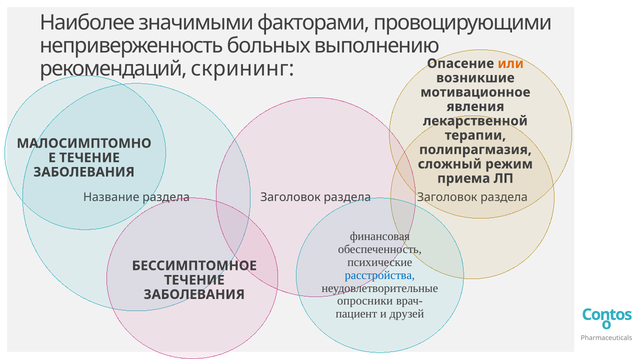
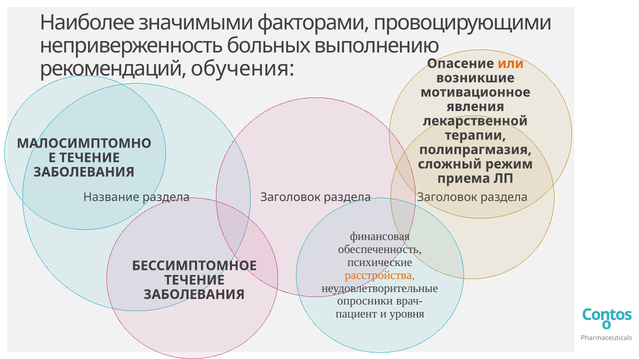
скрининг: скрининг -> обучения (243, 69)
расстройства colour: blue -> orange (380, 275)
друзей: друзей -> уровня (407, 314)
